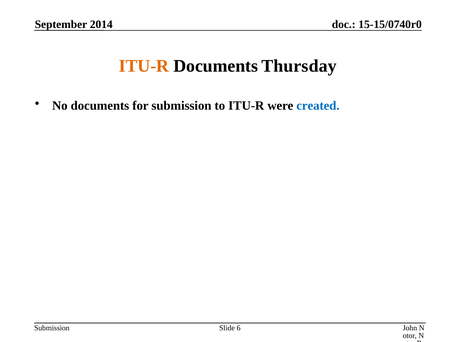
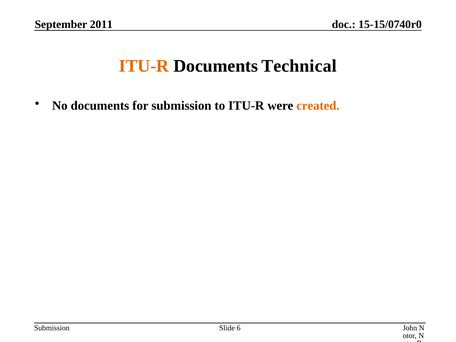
2014: 2014 -> 2011 (101, 24)
Thursday: Thursday -> Technical (299, 66)
created colour: blue -> orange (318, 106)
